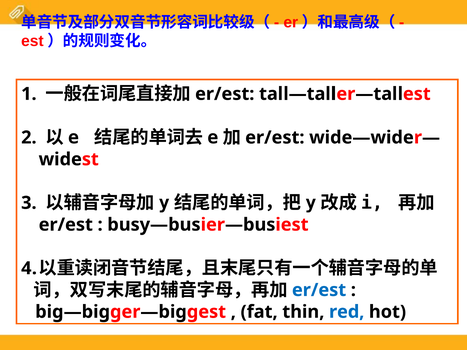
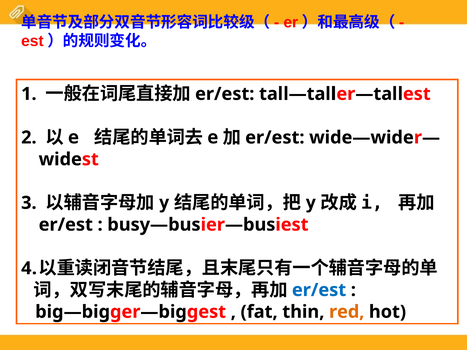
red colour: blue -> orange (347, 312)
